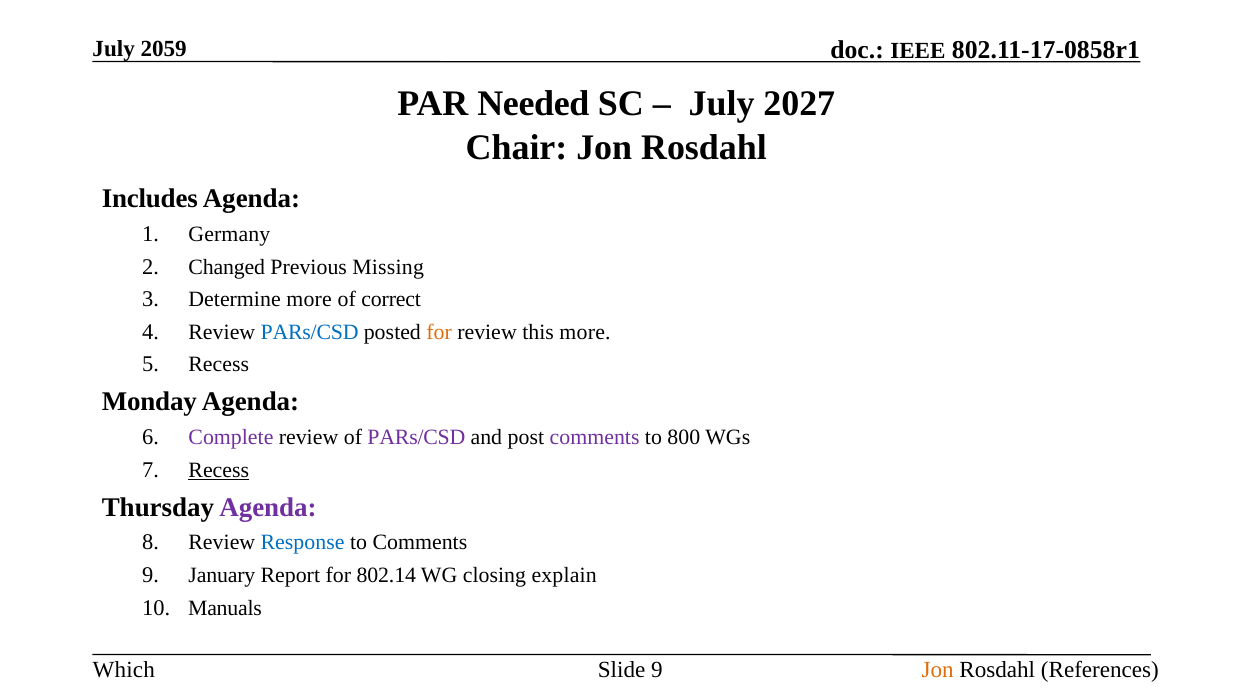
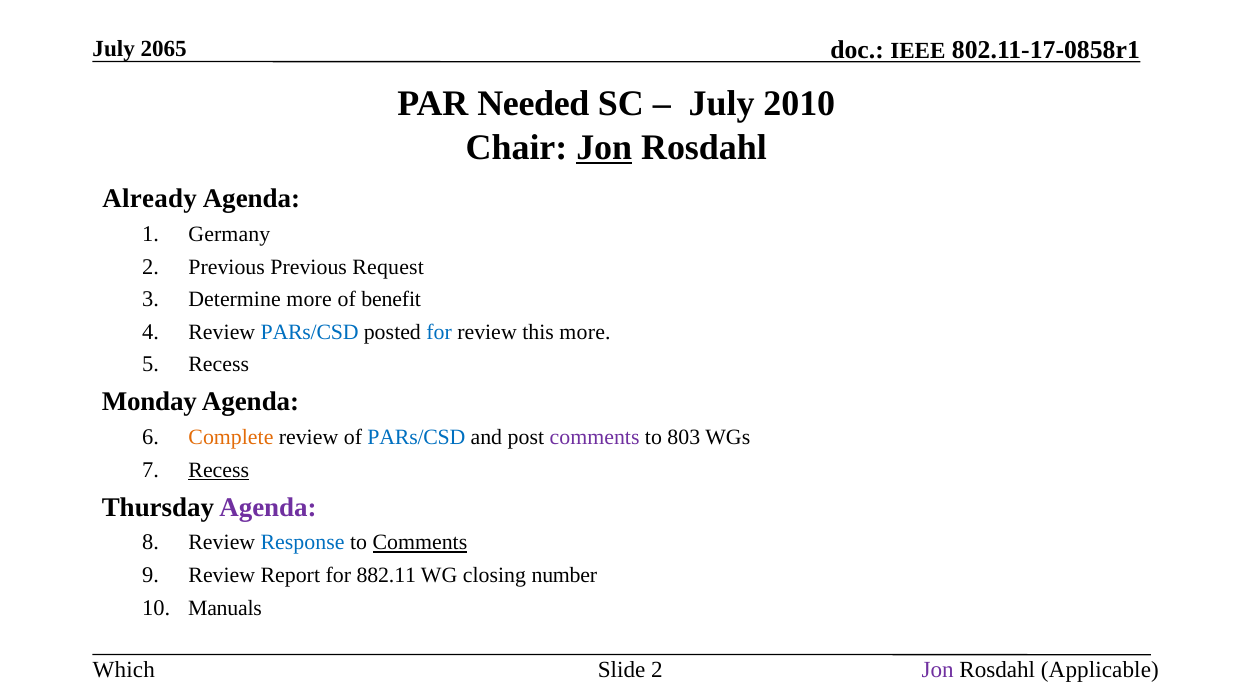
2059: 2059 -> 2065 (164, 49)
2027: 2027 -> 2010 (799, 104)
Jon underline: none -> present (604, 147)
Includes: Includes -> Already (150, 199)
Changed: Changed -> Previous (227, 267)
Missing: Missing -> Request (388, 267)
correct: correct -> benefit (391, 300)
for colour: orange -> blue (439, 332)
Complete colour: purple -> orange (231, 438)
PARs/CSD colour: purple -> blue (416, 438)
800: 800 -> 803 (684, 438)
Comments underline: none -> present (420, 543)
January: January -> Review (222, 576)
802.14: 802.14 -> 882.11 (386, 576)
explain: explain -> number (564, 576)
Slide 9: 9 -> 2 (657, 670)
Jon colour: orange -> purple (938, 670)
References: References -> Applicable (1100, 670)
